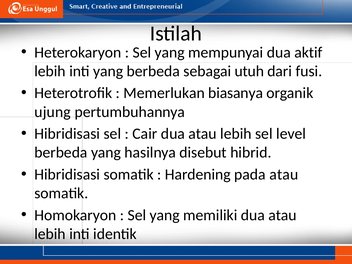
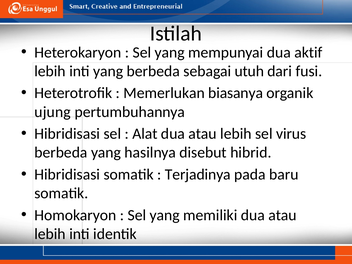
Cair: Cair -> Alat (145, 134)
level: level -> virus (291, 134)
Hardening: Hardening -> Terjadinya (198, 174)
pada atau: atau -> baru (284, 174)
